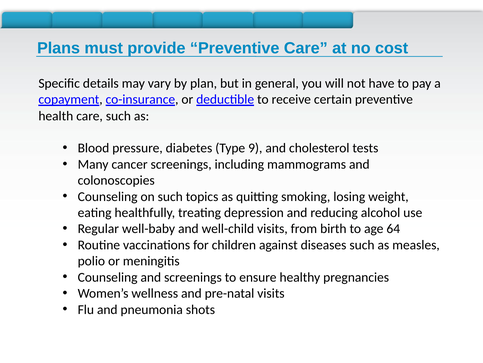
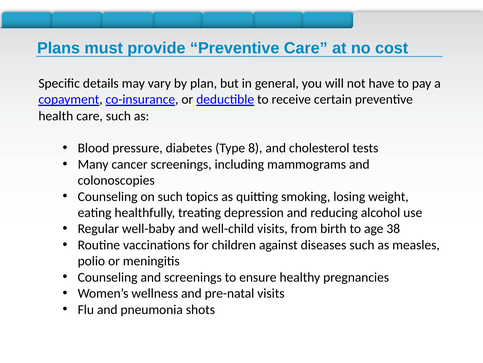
9: 9 -> 8 (255, 148)
64: 64 -> 38 (393, 228)
